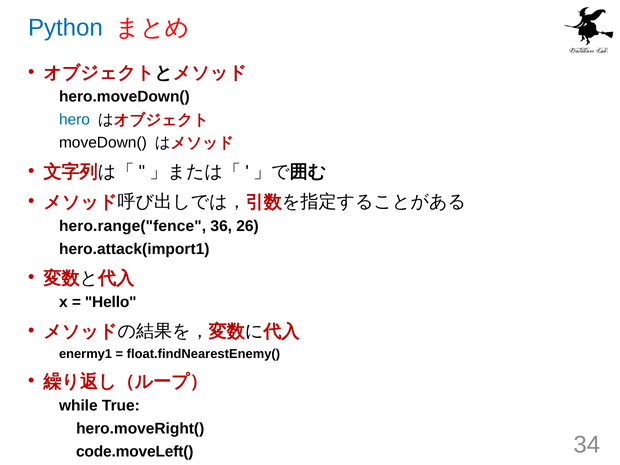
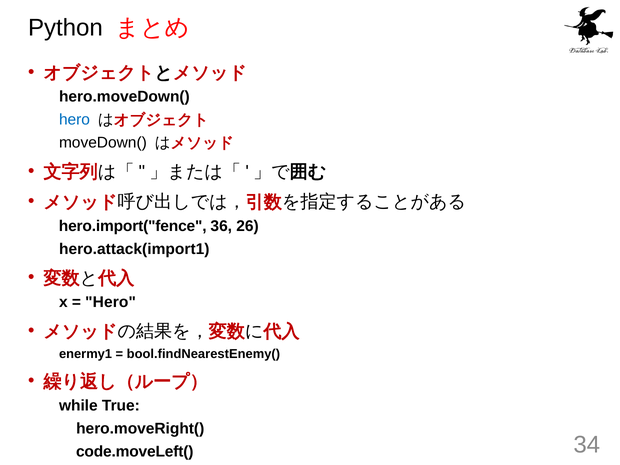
Python colour: blue -> black (65, 28)
hero.range("fence: hero.range("fence -> hero.import("fence (133, 226)
Hello: Hello -> Hero (111, 302)
float.findNearestEnemy(: float.findNearestEnemy( -> bool.findNearestEnemy( (203, 354)
